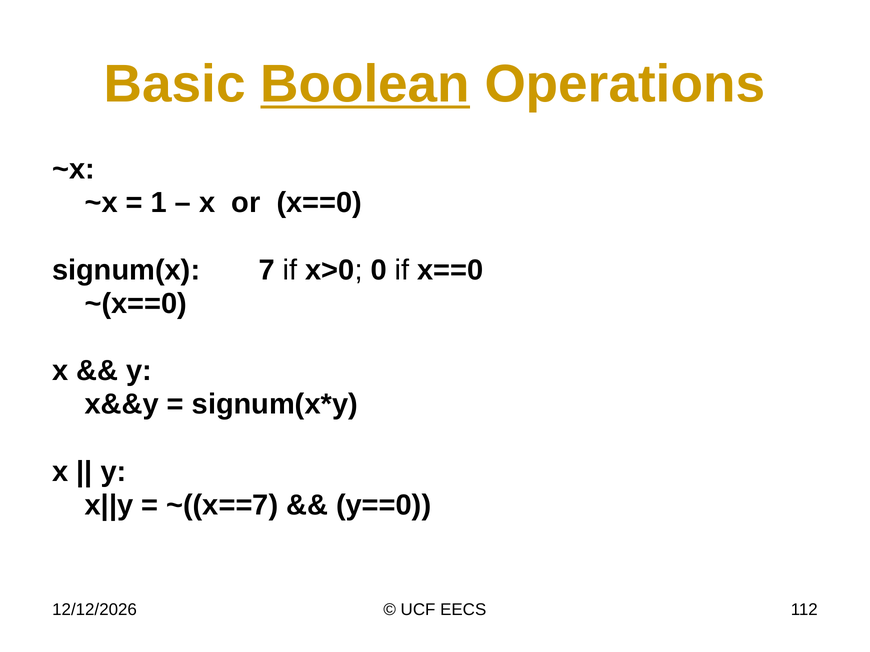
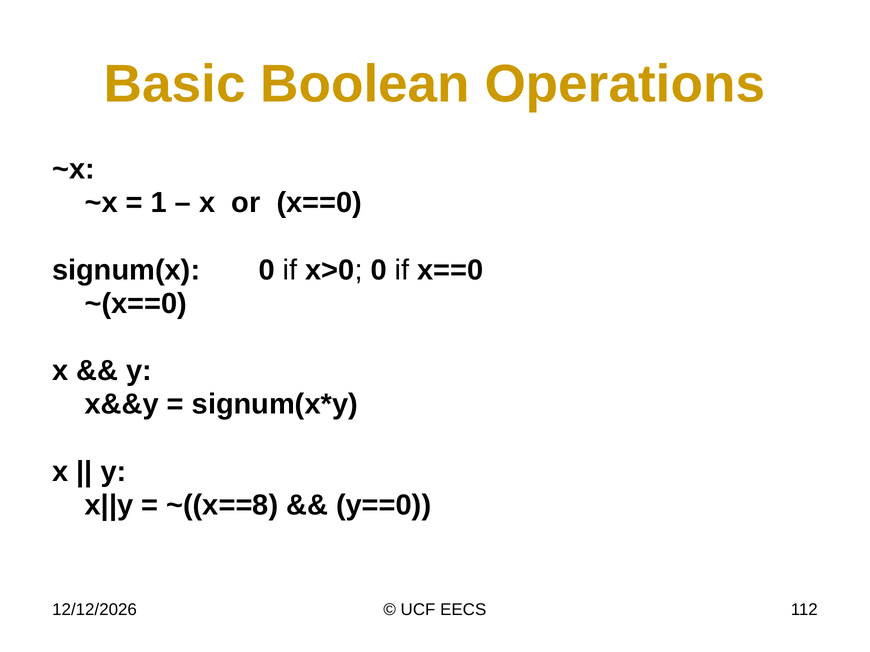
Boolean underline: present -> none (365, 84)
signum(x 7: 7 -> 0 (267, 270)
~((x==7: ~((x==7 -> ~((x==8 (222, 506)
